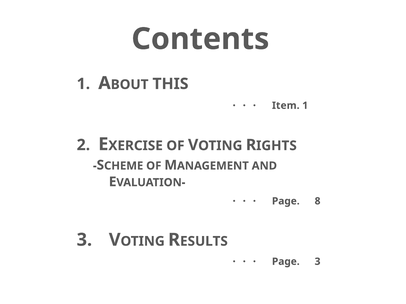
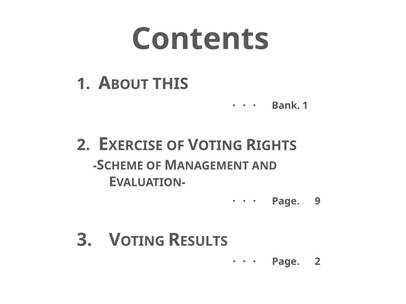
Item: Item -> Bank (286, 106)
8: 8 -> 9 (318, 201)
Page 3: 3 -> 2 (318, 262)
